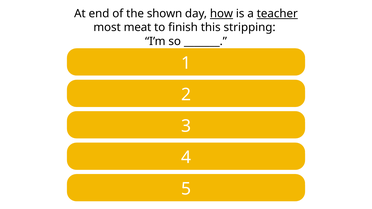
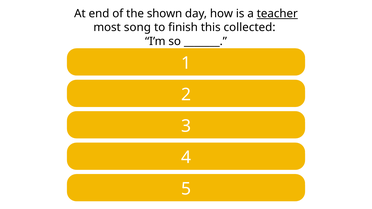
how underline: present -> none (221, 14)
meat: meat -> song (137, 27)
stripping: stripping -> collected (250, 27)
